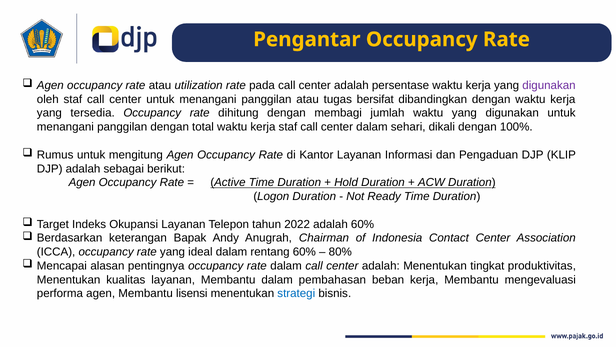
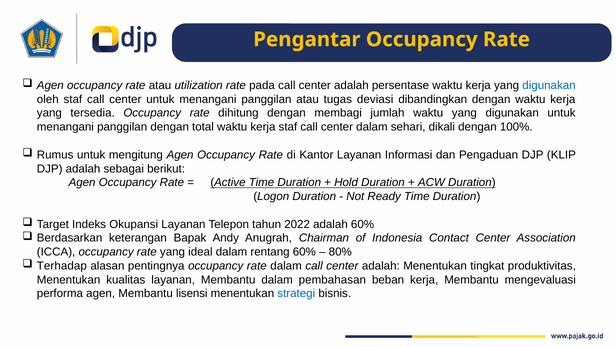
digunakan colour: purple -> blue (549, 85)
bersifat: bersifat -> deviasi (375, 99)
Mencapai: Mencapai -> Terhadap (62, 265)
